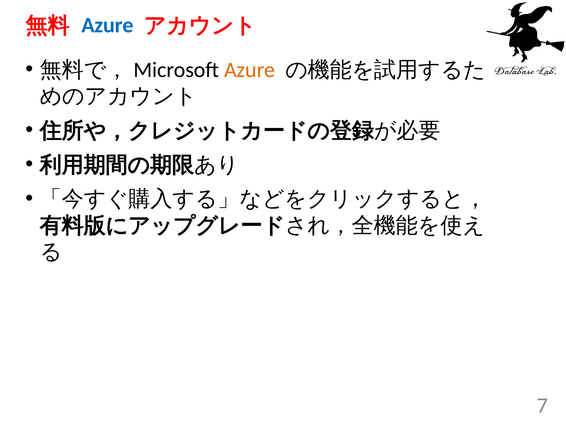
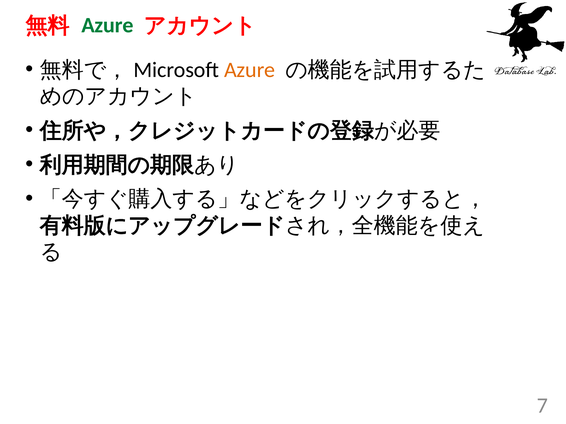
Azure colour: blue -> green (108, 25)
